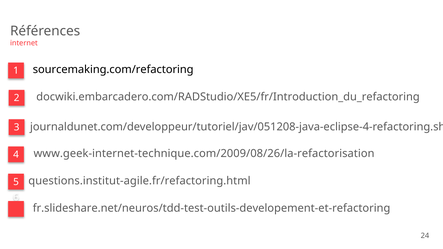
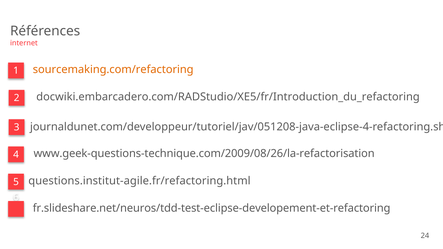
sourcemaking.com/refactoring colour: black -> orange (113, 70)
www.geek-internet-technique.com/2009/08/26/la-refactorisation: www.geek-internet-technique.com/2009/08/26/la-refactorisation -> www.geek-questions-technique.com/2009/08/26/la-refactorisation (204, 154)
fr.slideshare.net/neuros/tdd-test-outils-developement-et-refactoring: fr.slideshare.net/neuros/tdd-test-outils-developement-et-refactoring -> fr.slideshare.net/neuros/tdd-test-eclipse-developement-et-refactoring (212, 208)
